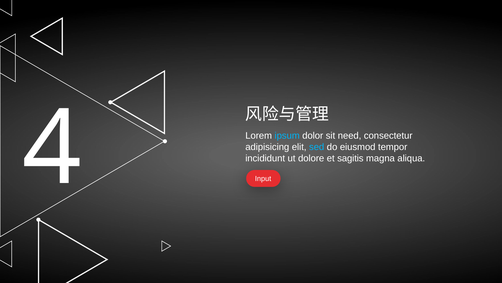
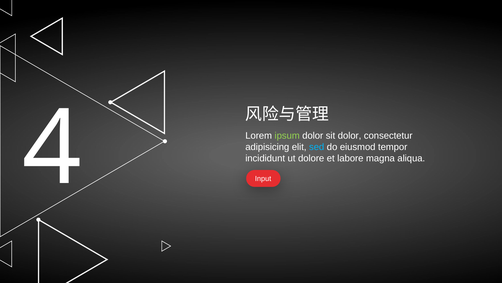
ipsum colour: light blue -> light green (287, 135)
sit need: need -> dolor (350, 135)
sagitis: sagitis -> labore (350, 158)
